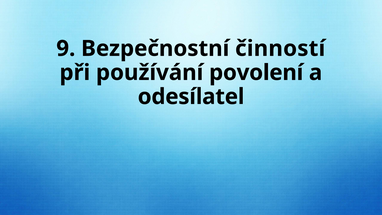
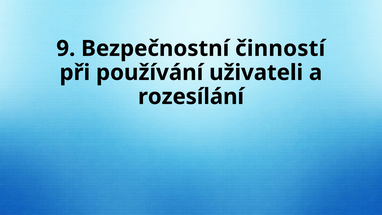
povolení: povolení -> uživateli (256, 73)
odesílatel: odesílatel -> rozesílání (191, 97)
